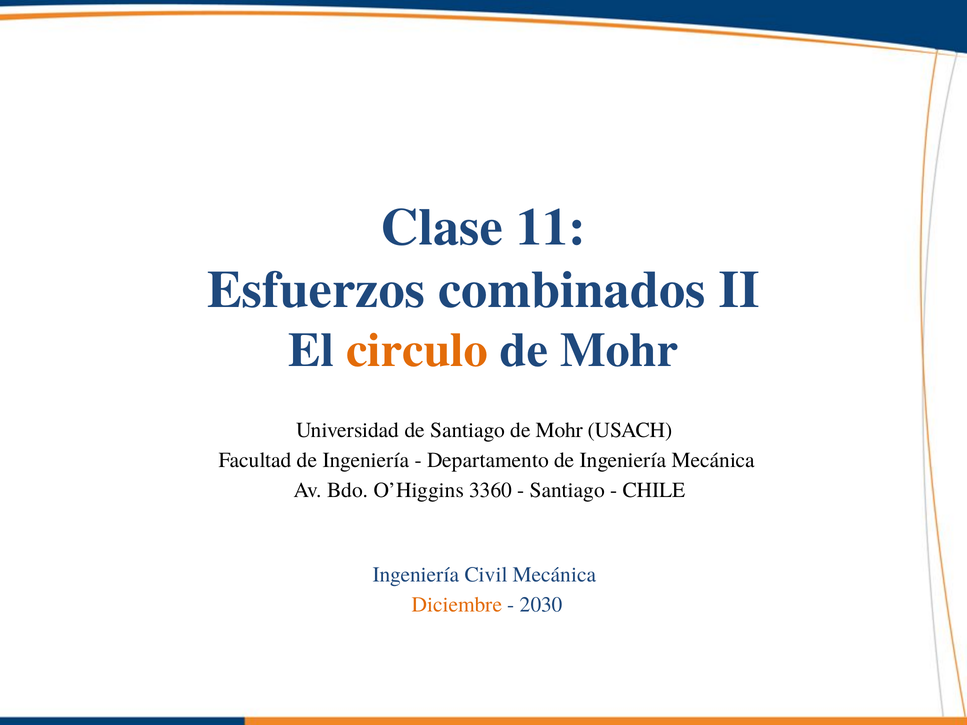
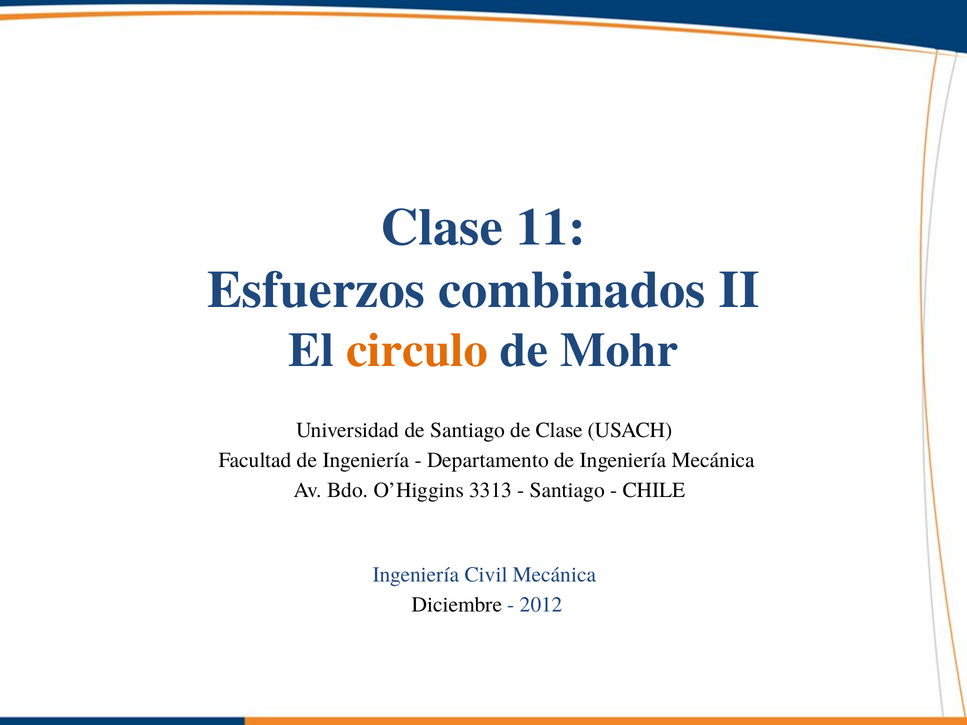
Santiago de Mohr: Mohr -> Clase (559, 430)
3360: 3360 -> 3313 (491, 490)
Diciembre colour: orange -> black (457, 605)
2030: 2030 -> 2012 (541, 605)
